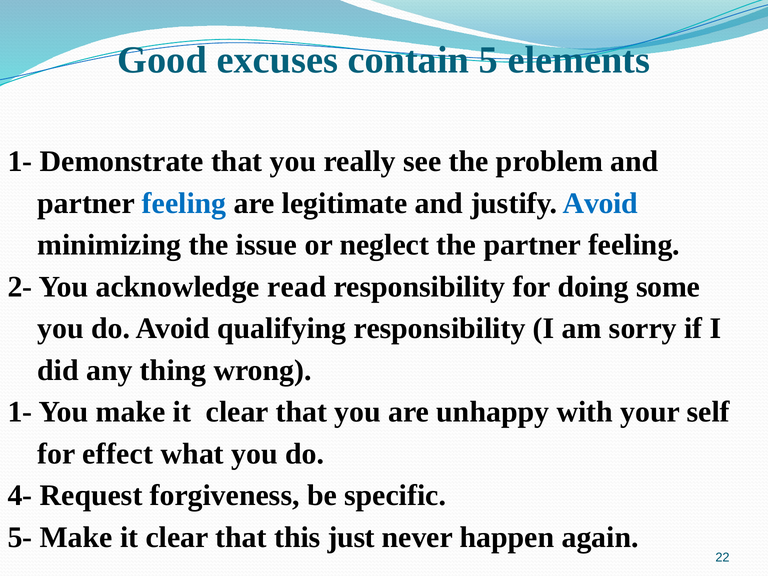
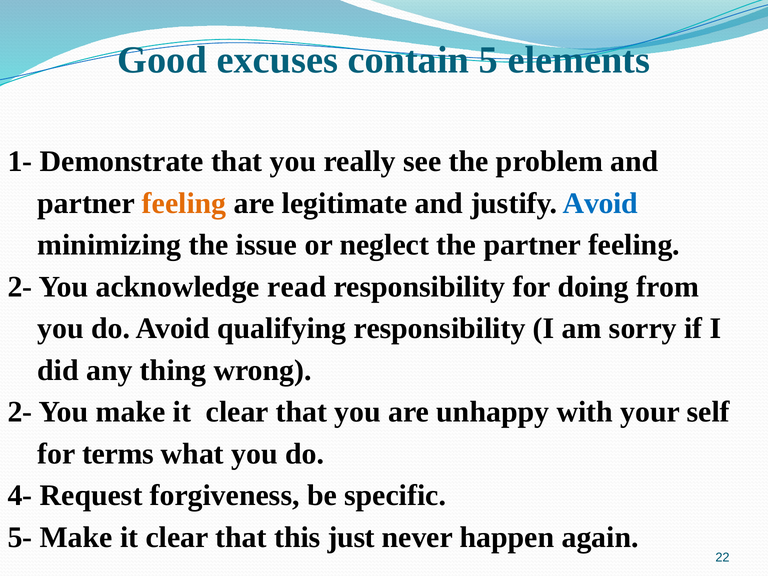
feeling colour: blue -> orange (184, 203)
some: some -> from (668, 287)
1-: 1- -> 2- (20, 412)
effect: effect -> terms (118, 454)
